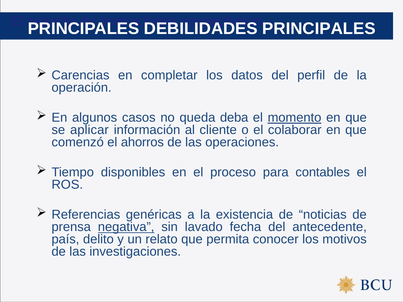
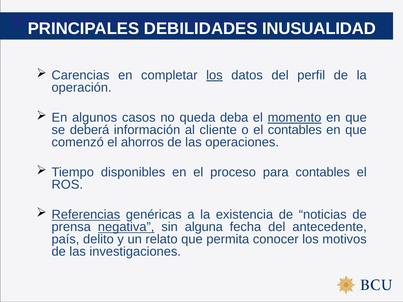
PRINCIPALES: PRINCIPALES -> INUSUALIDAD (319, 29)
los underline: none -> present (214, 75)
aplicar: aplicar -> deberá (90, 130)
el colaborar: colaborar -> contables (295, 130)
Referencias underline: none -> present (86, 215)
lavado: lavado -> alguna (204, 227)
